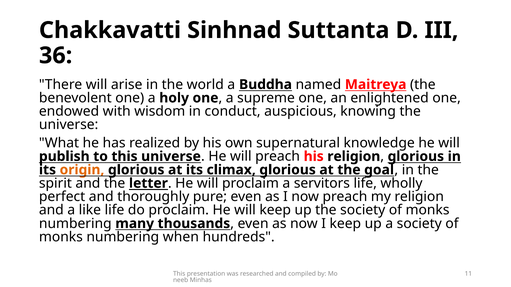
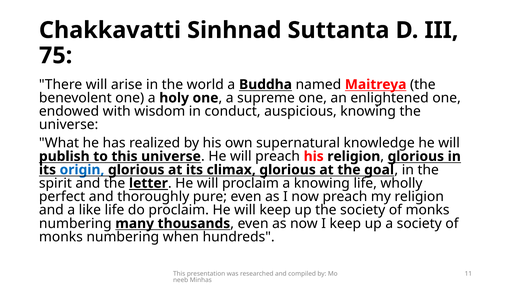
36: 36 -> 75 (56, 56)
origin colour: orange -> blue (82, 170)
a servitors: servitors -> knowing (322, 184)
